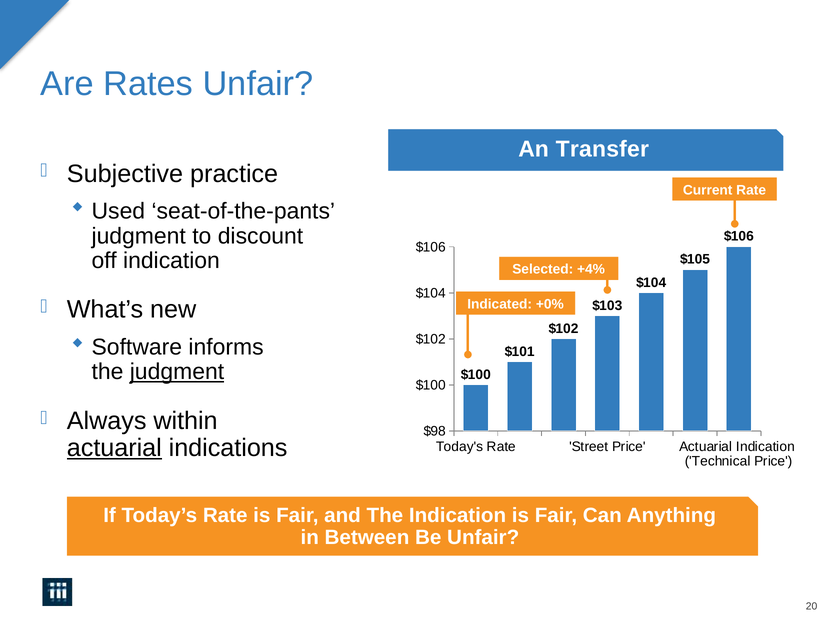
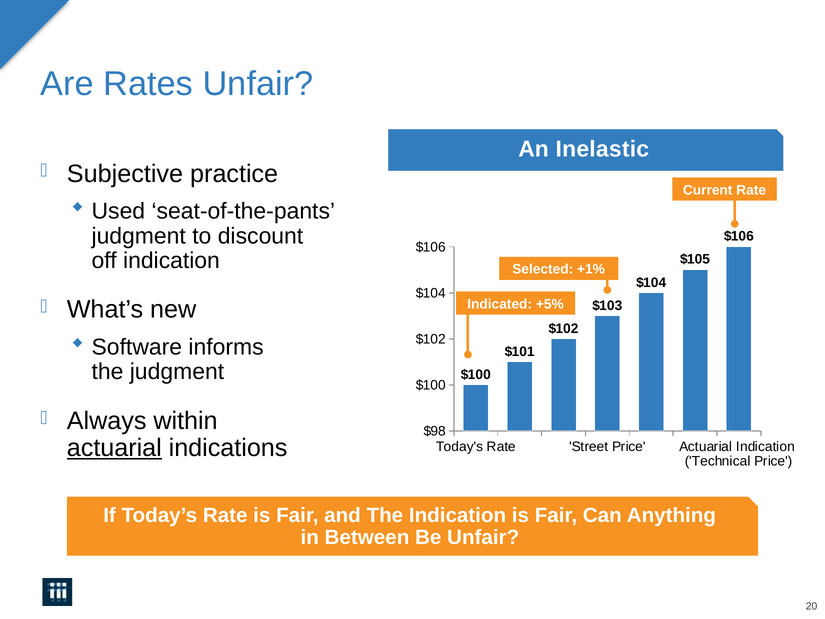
Transfer: Transfer -> Inelastic (602, 149)
+4%: +4% -> +1% (591, 269)
+0%: +0% -> +5% (550, 304)
judgment underline: present -> none (177, 372)
